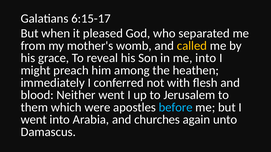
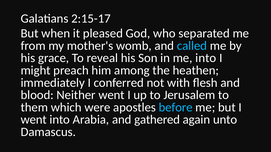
6:15-17: 6:15-17 -> 2:15-17 (91, 19)
called colour: yellow -> light blue (192, 46)
churches: churches -> gathered (157, 120)
